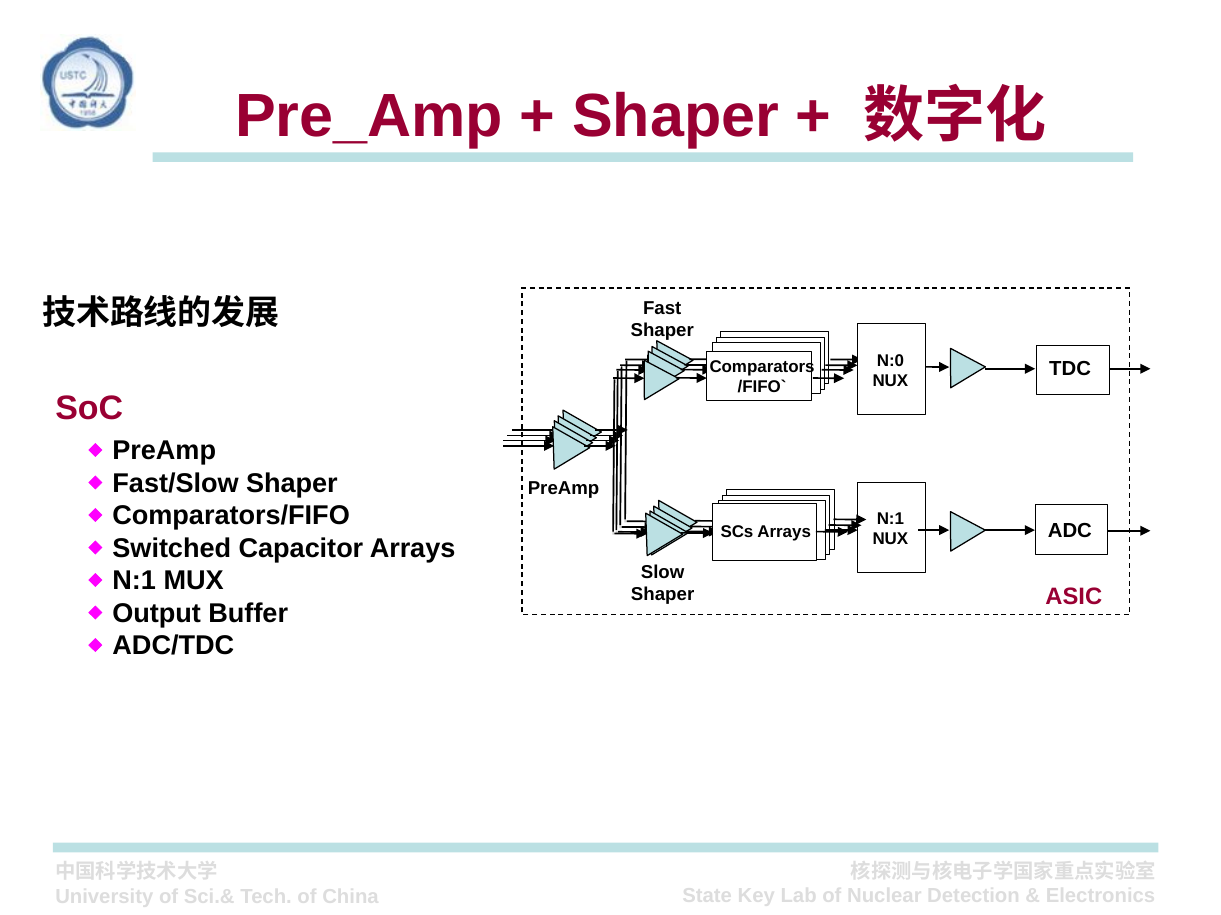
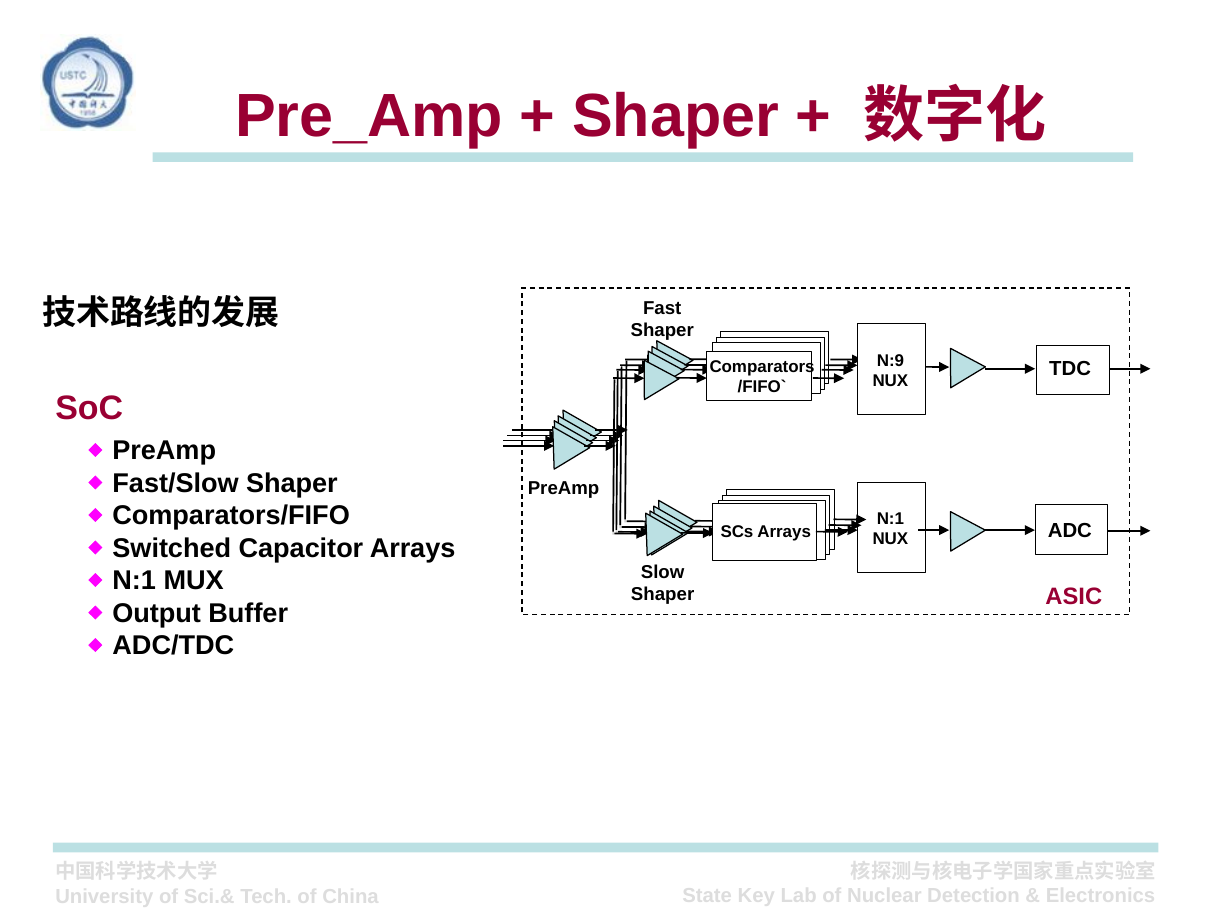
N:0: N:0 -> N:9 (890, 361)
